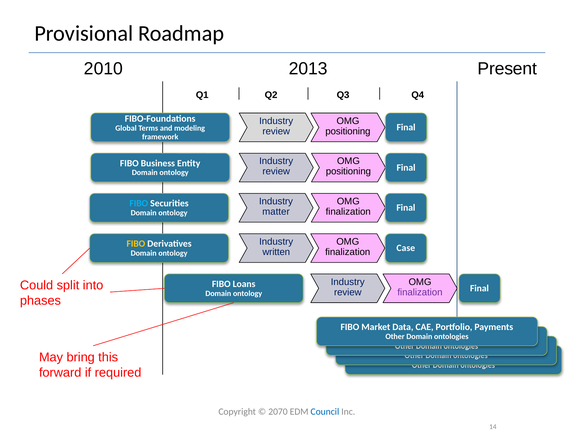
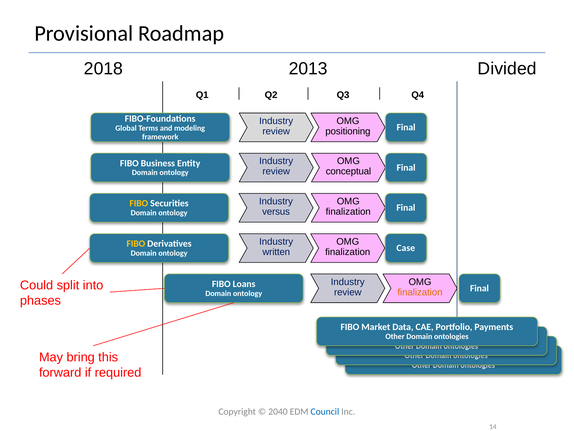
2010: 2010 -> 2018 (103, 69)
Present: Present -> Divided (507, 69)
positioning: positioning -> conceptual (348, 171)
FIBO colour: light blue -> yellow (139, 203)
matter: matter -> versus (276, 211)
finalization colour: purple -> orange (420, 292)
2070: 2070 -> 2040 (278, 411)
